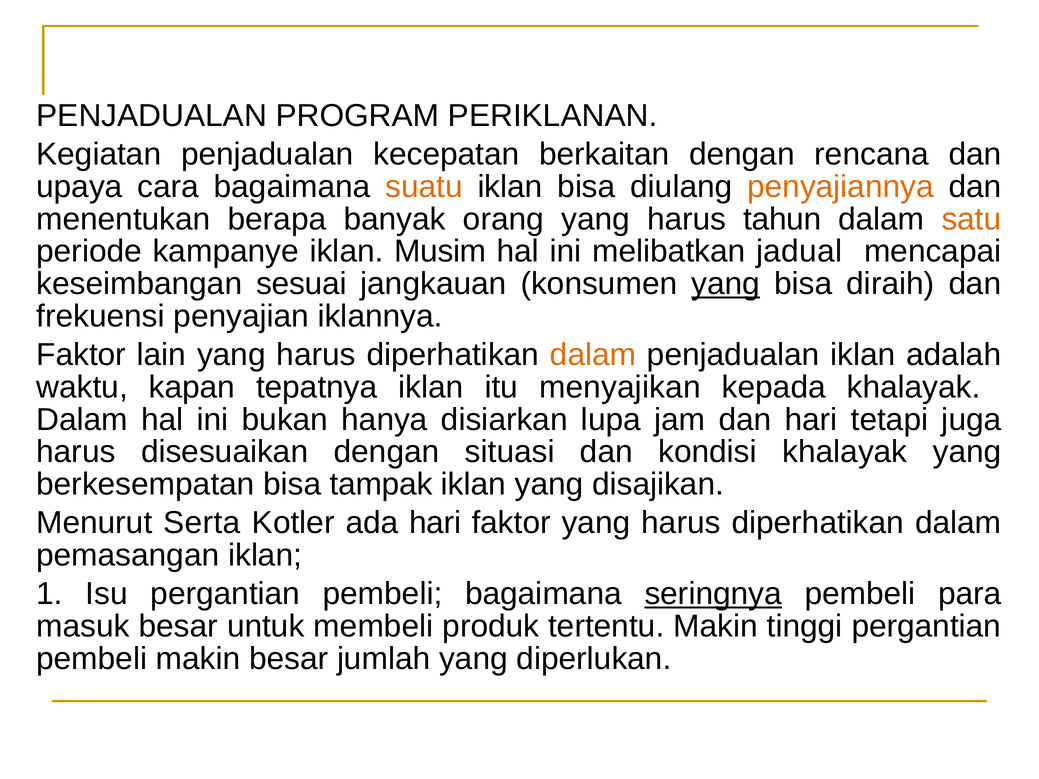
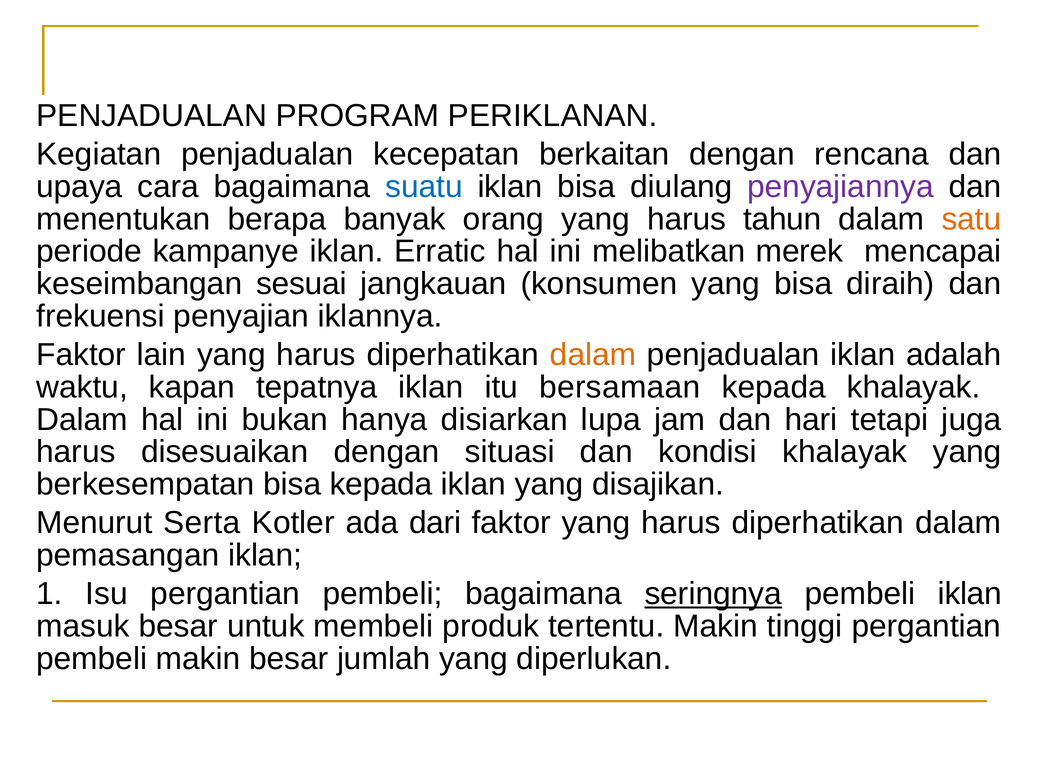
suatu colour: orange -> blue (424, 187)
penyajiannya colour: orange -> purple (840, 187)
Musim: Musim -> Erratic (440, 252)
jadual: jadual -> merek (799, 252)
yang underline: present -> none (726, 284)
menyajikan: menyajikan -> bersamaan (620, 387)
bisa tampak: tampak -> kepada (381, 484)
ada hari: hari -> dari (435, 523)
pembeli para: para -> iklan (970, 594)
